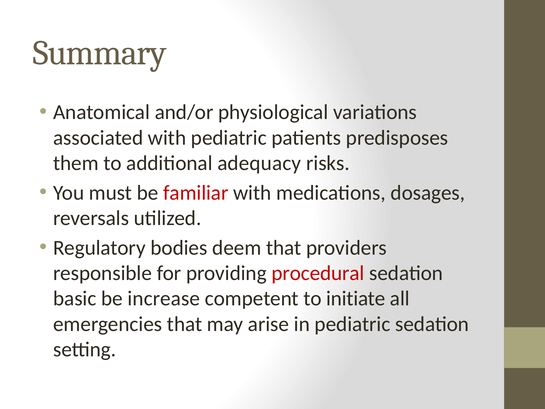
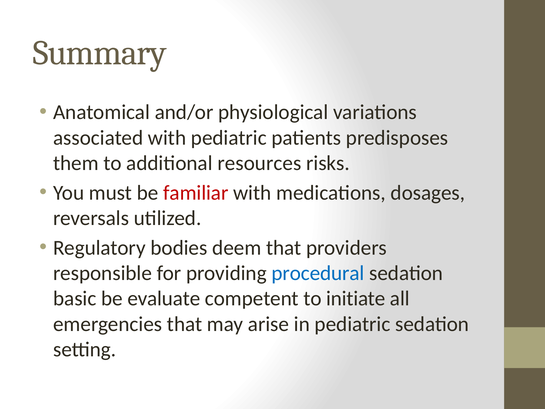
adequacy: adequacy -> resources (259, 163)
procedural colour: red -> blue (318, 273)
increase: increase -> evaluate (164, 298)
